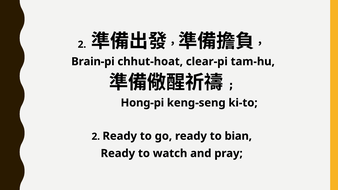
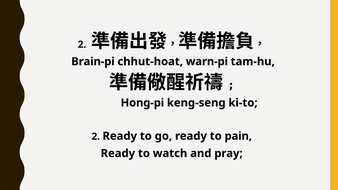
clear-pi: clear-pi -> warn-pi (207, 62)
bian: bian -> pain (238, 136)
